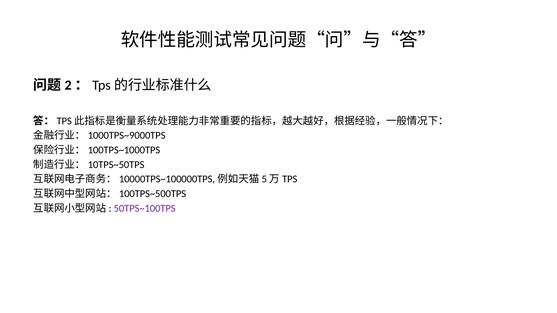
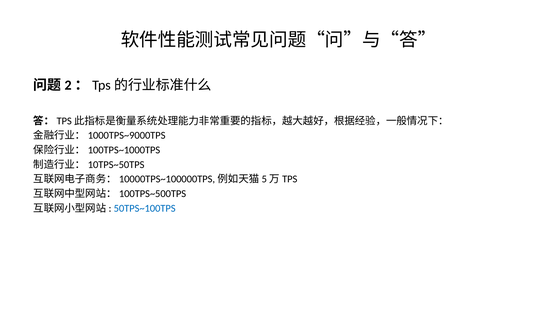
50TPS~100TPS colour: purple -> blue (145, 208)
